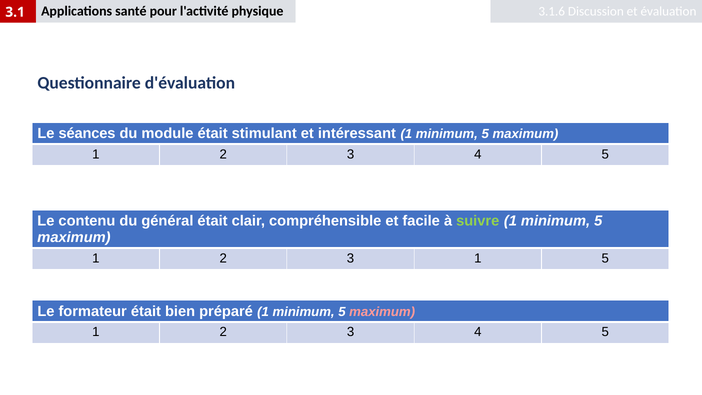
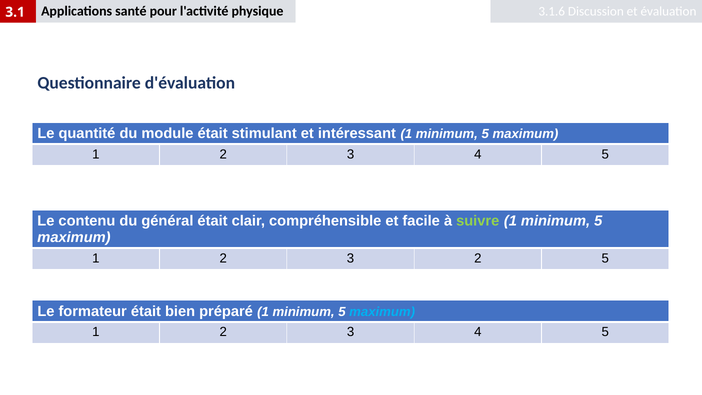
séances: séances -> quantité (87, 134)
3 1: 1 -> 2 (478, 258)
maximum colour: pink -> light blue (382, 312)
